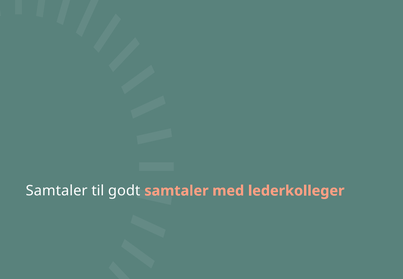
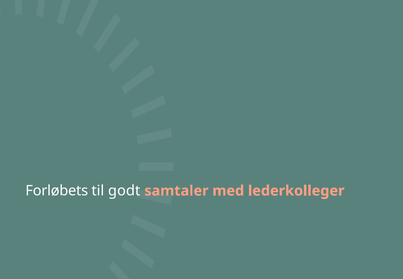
Samtaler: Samtaler -> Forløbets (57, 191)
